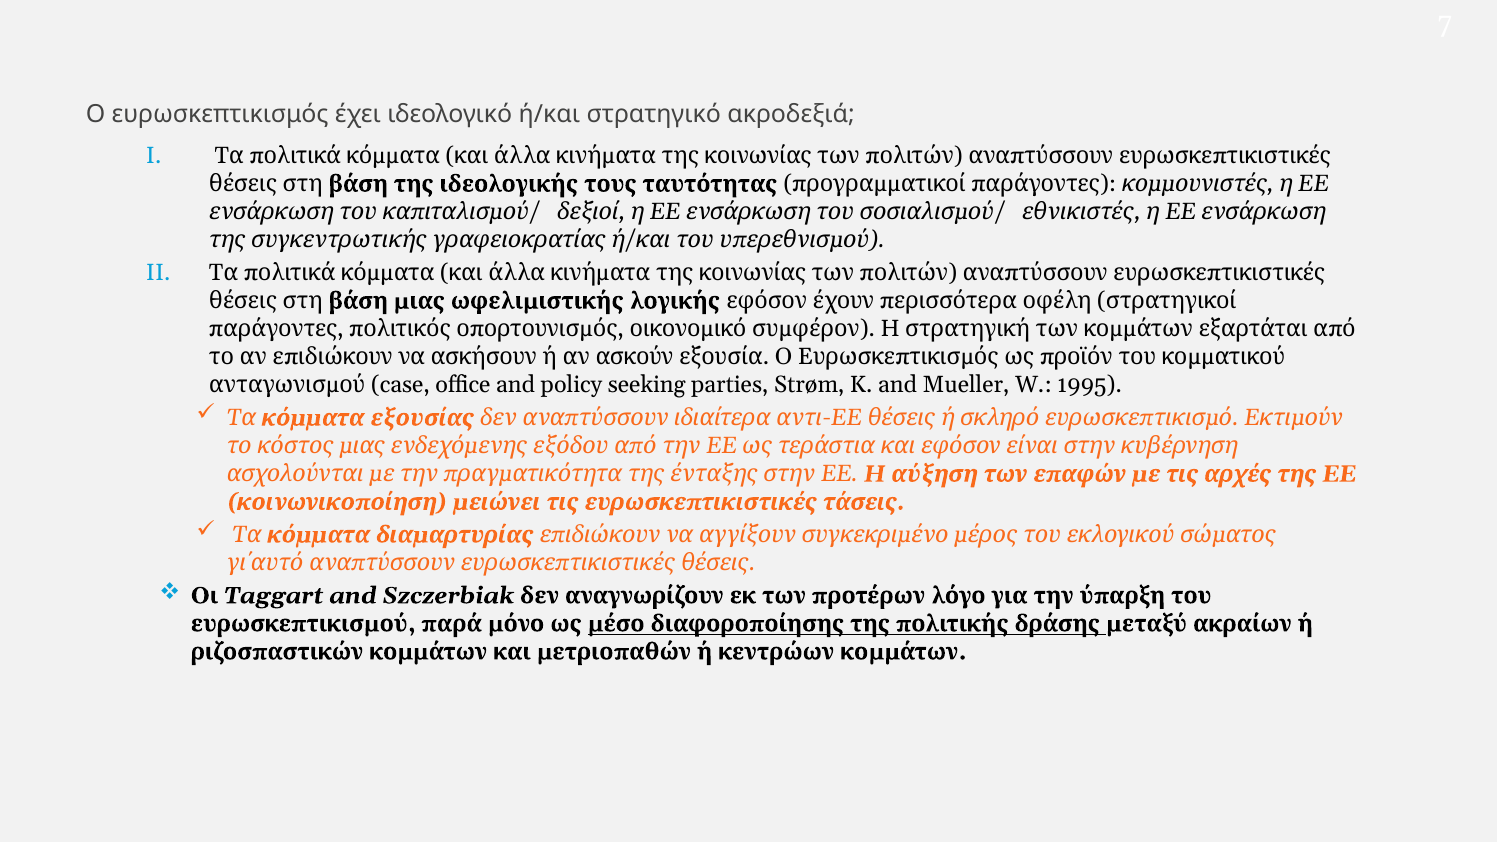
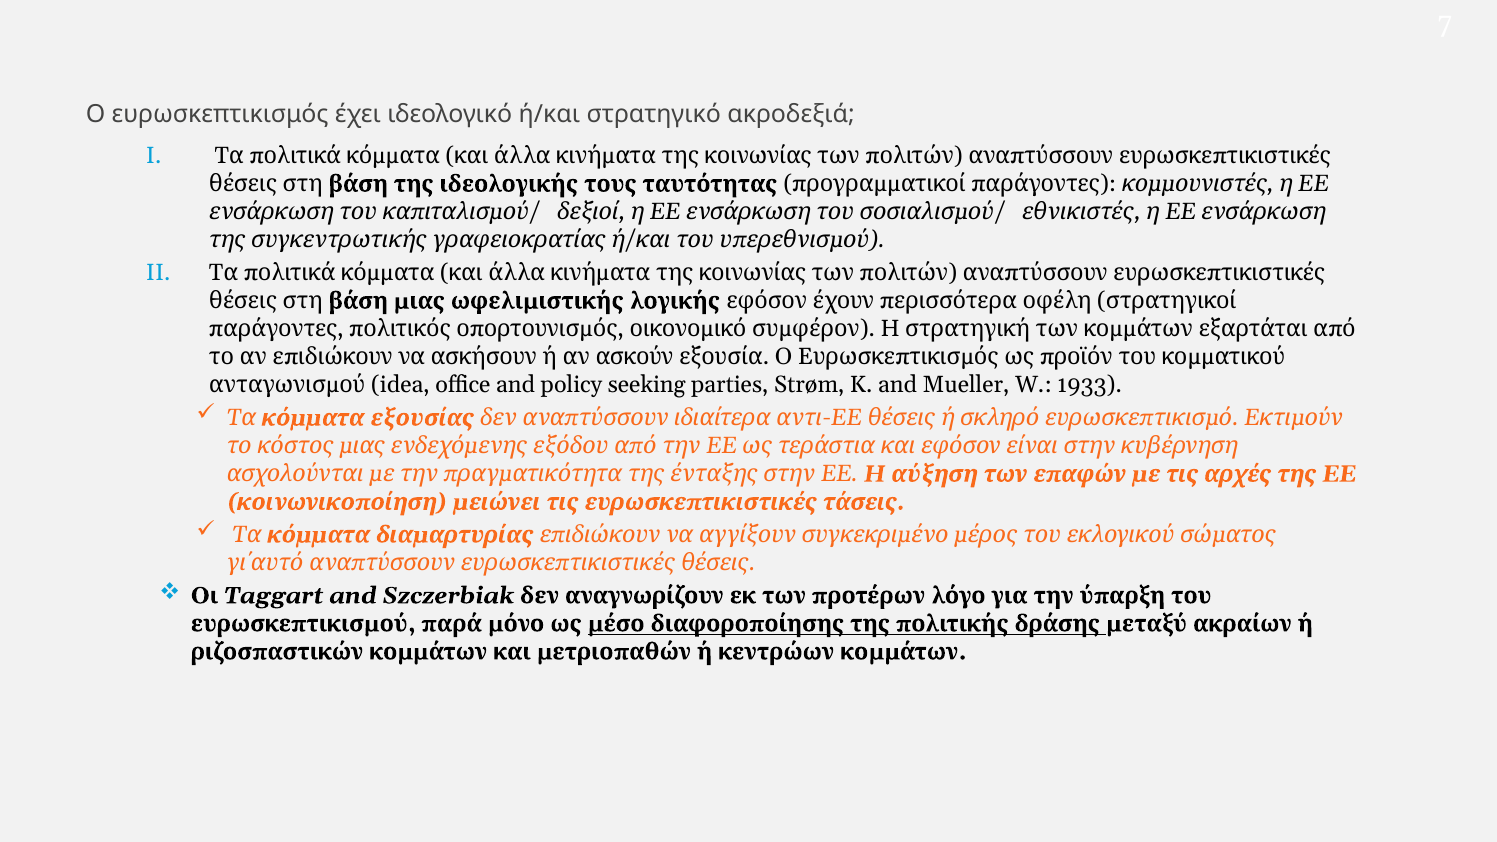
case: case -> idea (400, 385)
1995: 1995 -> 1933 (1090, 385)
